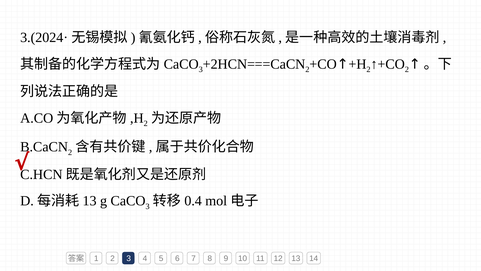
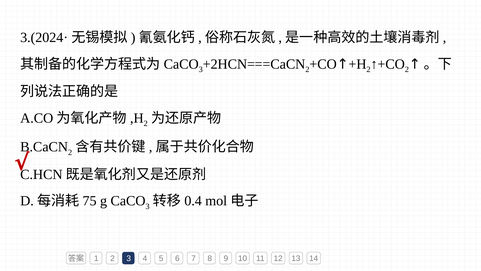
13: 13 -> 75 (90, 201)
